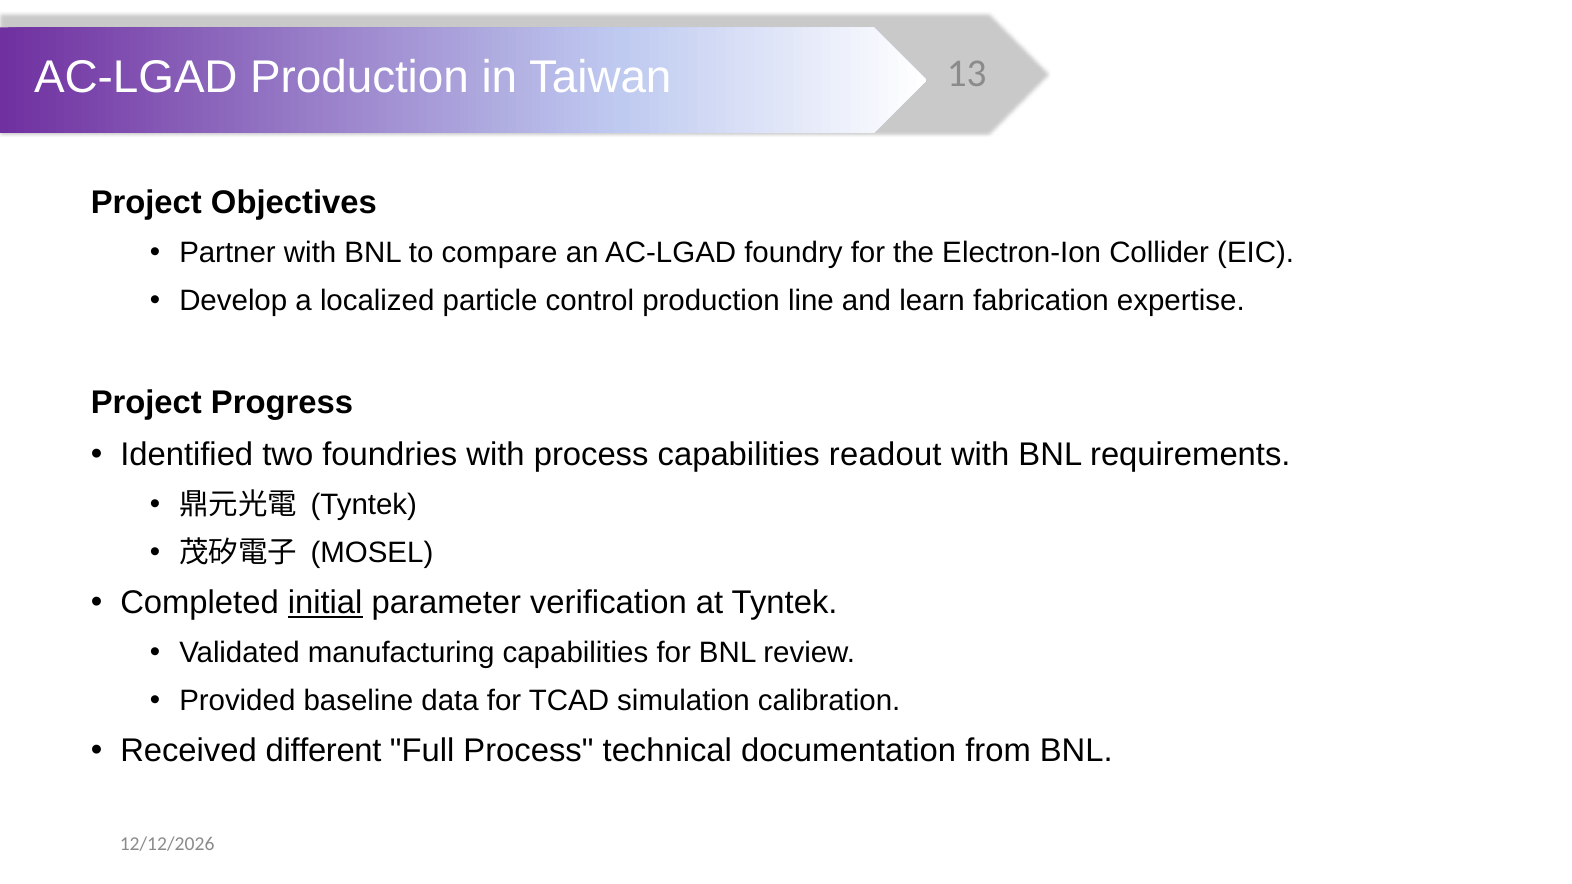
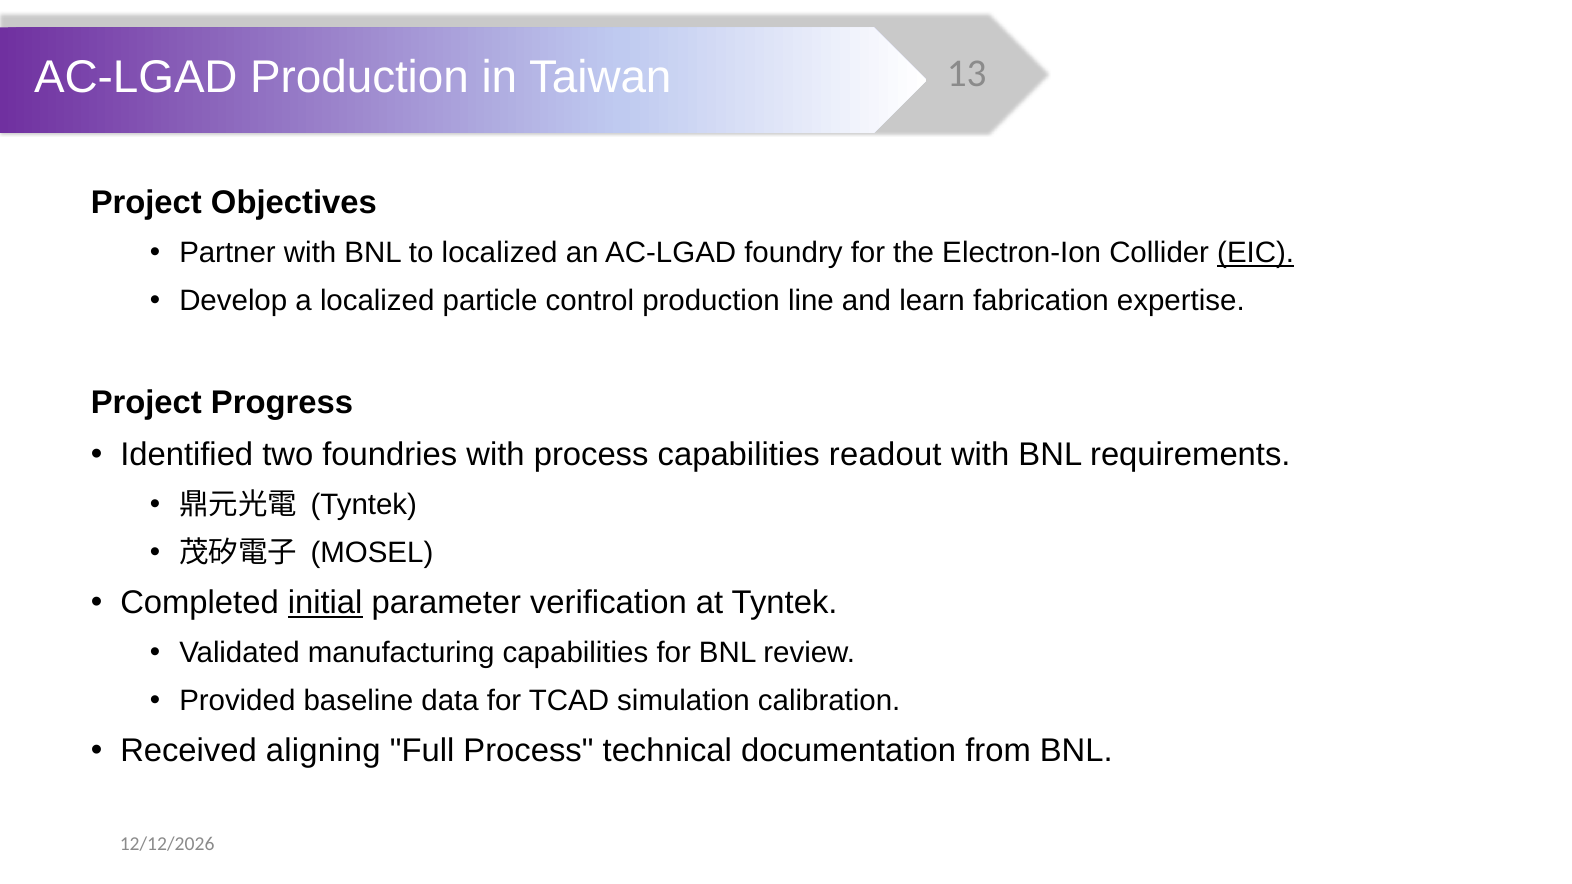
to compare: compare -> localized (500, 253)
EIC underline: none -> present (1256, 253)
different: different -> aligning (323, 751)
